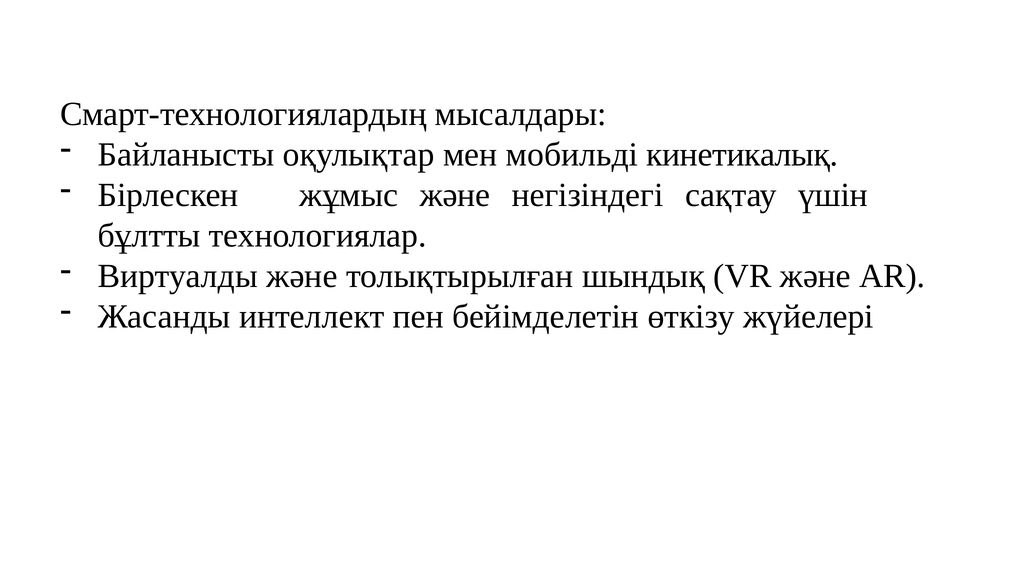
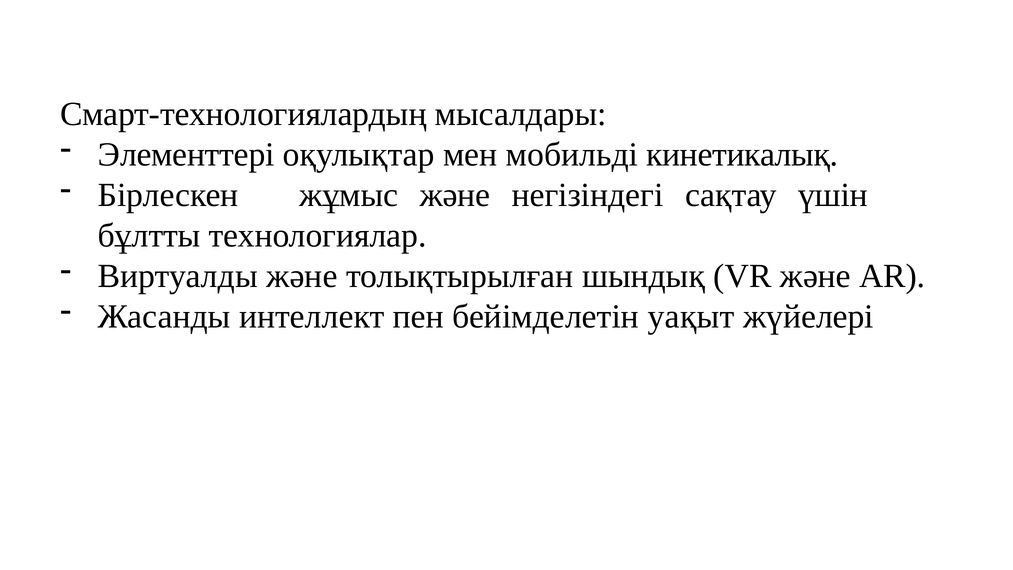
Байланысты: Байланысты -> Элементтері (186, 154)
өткізу: өткізу -> уақыт (691, 317)
